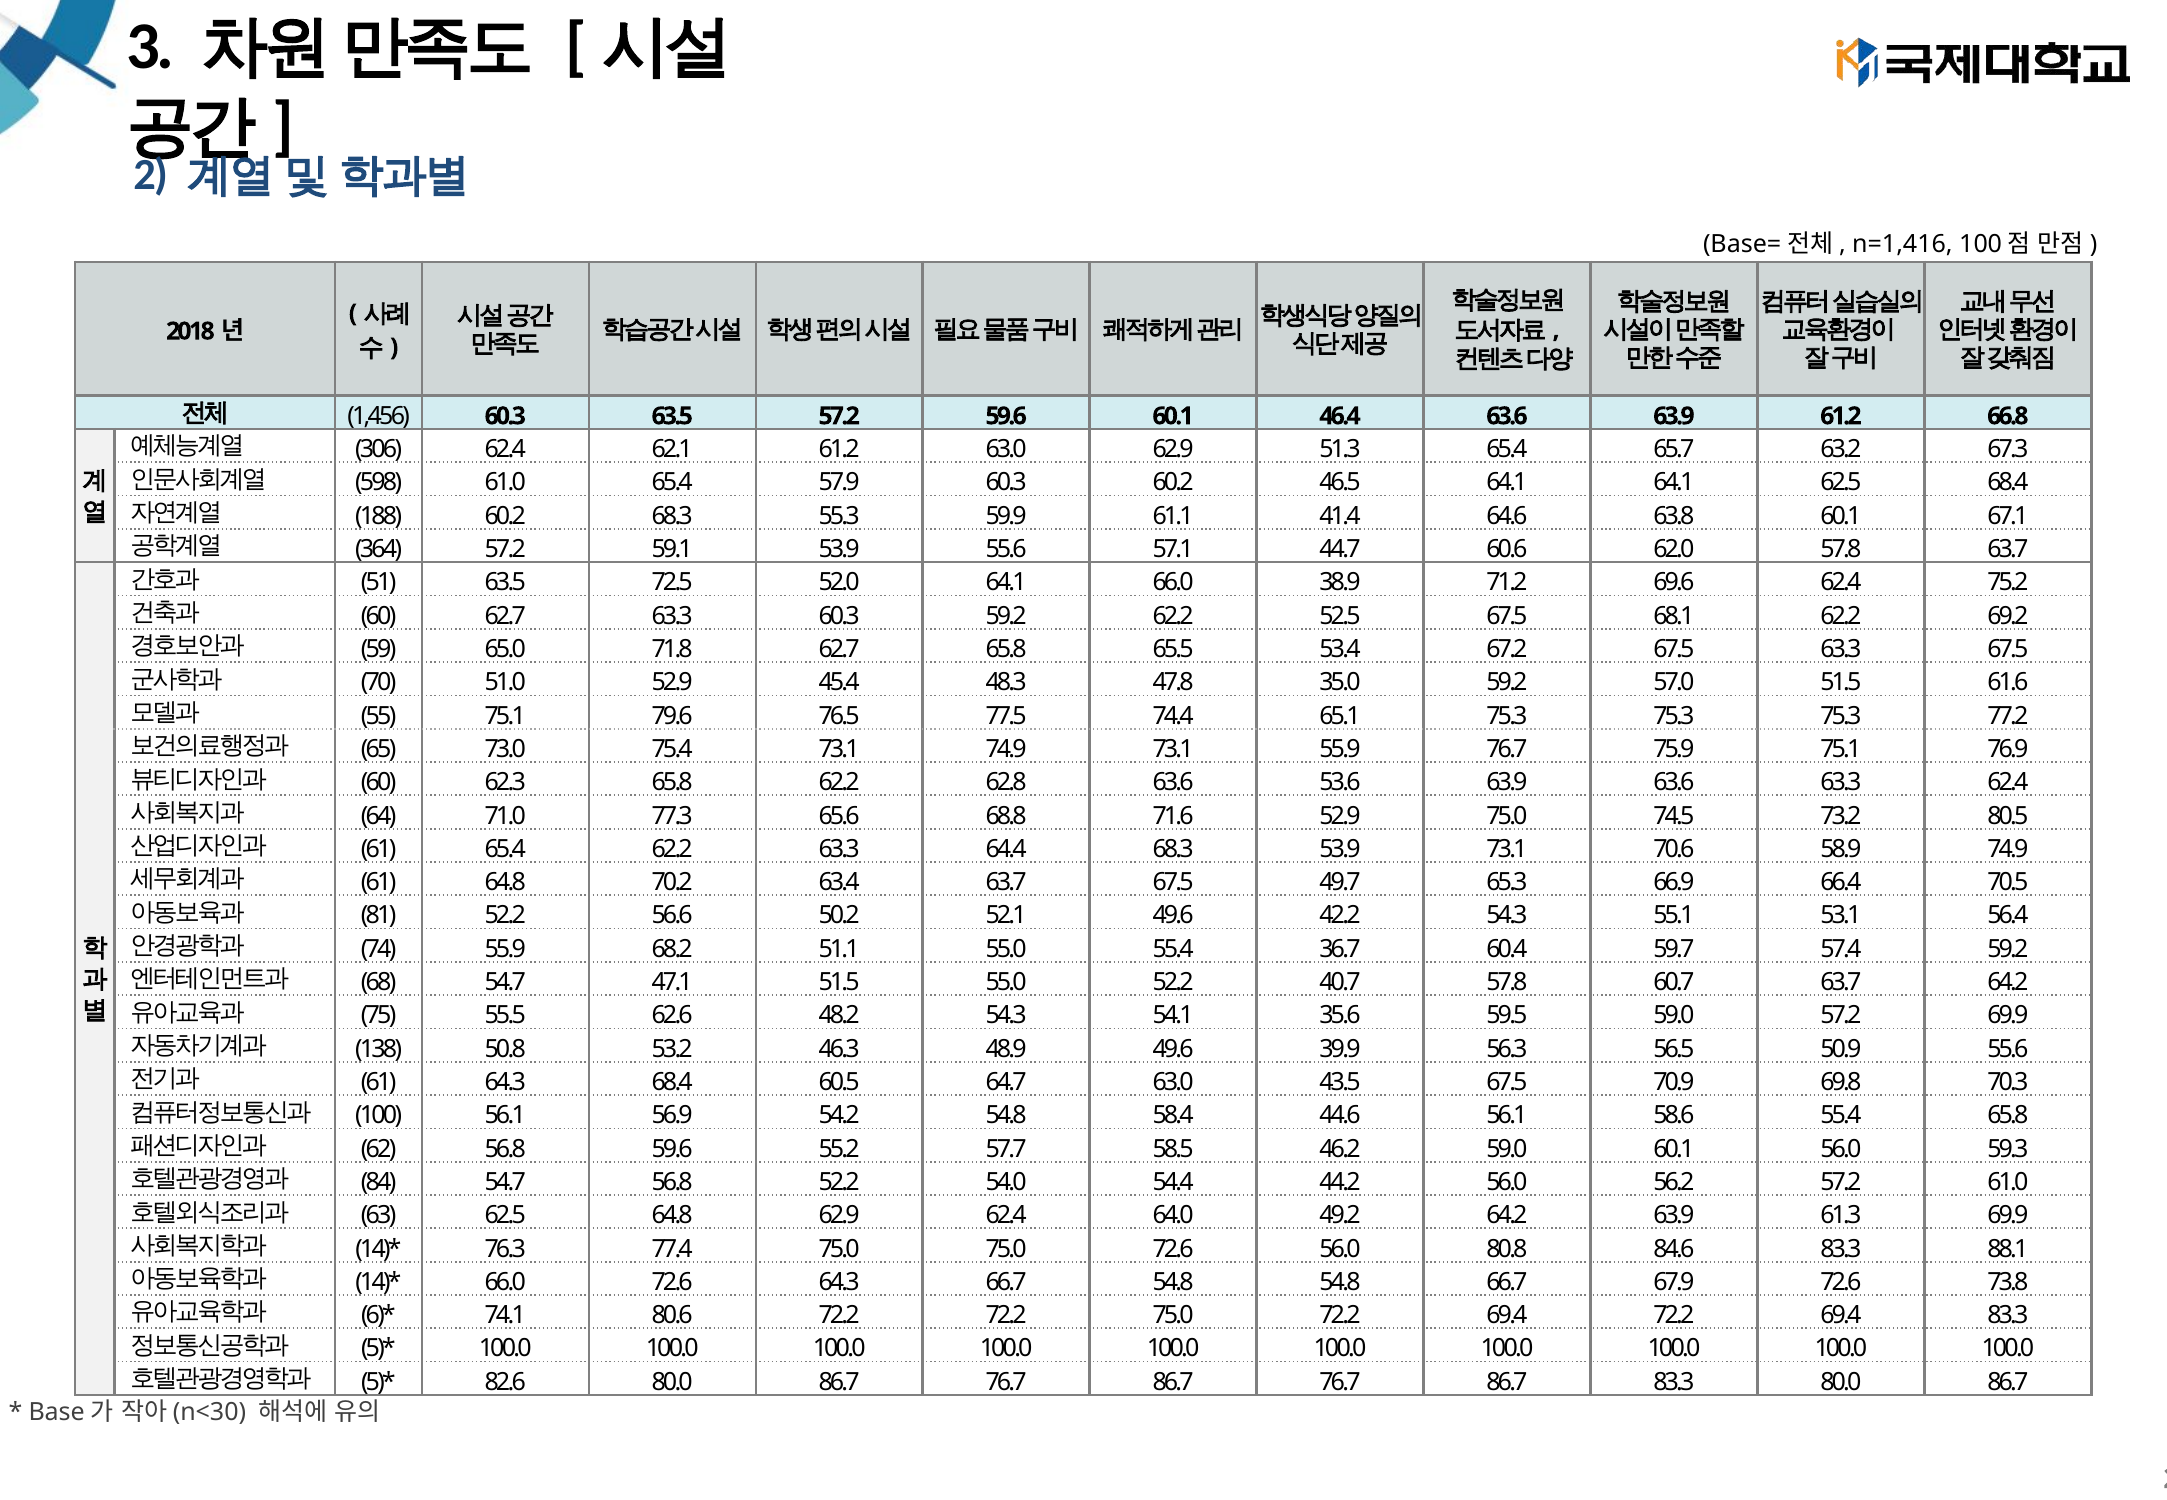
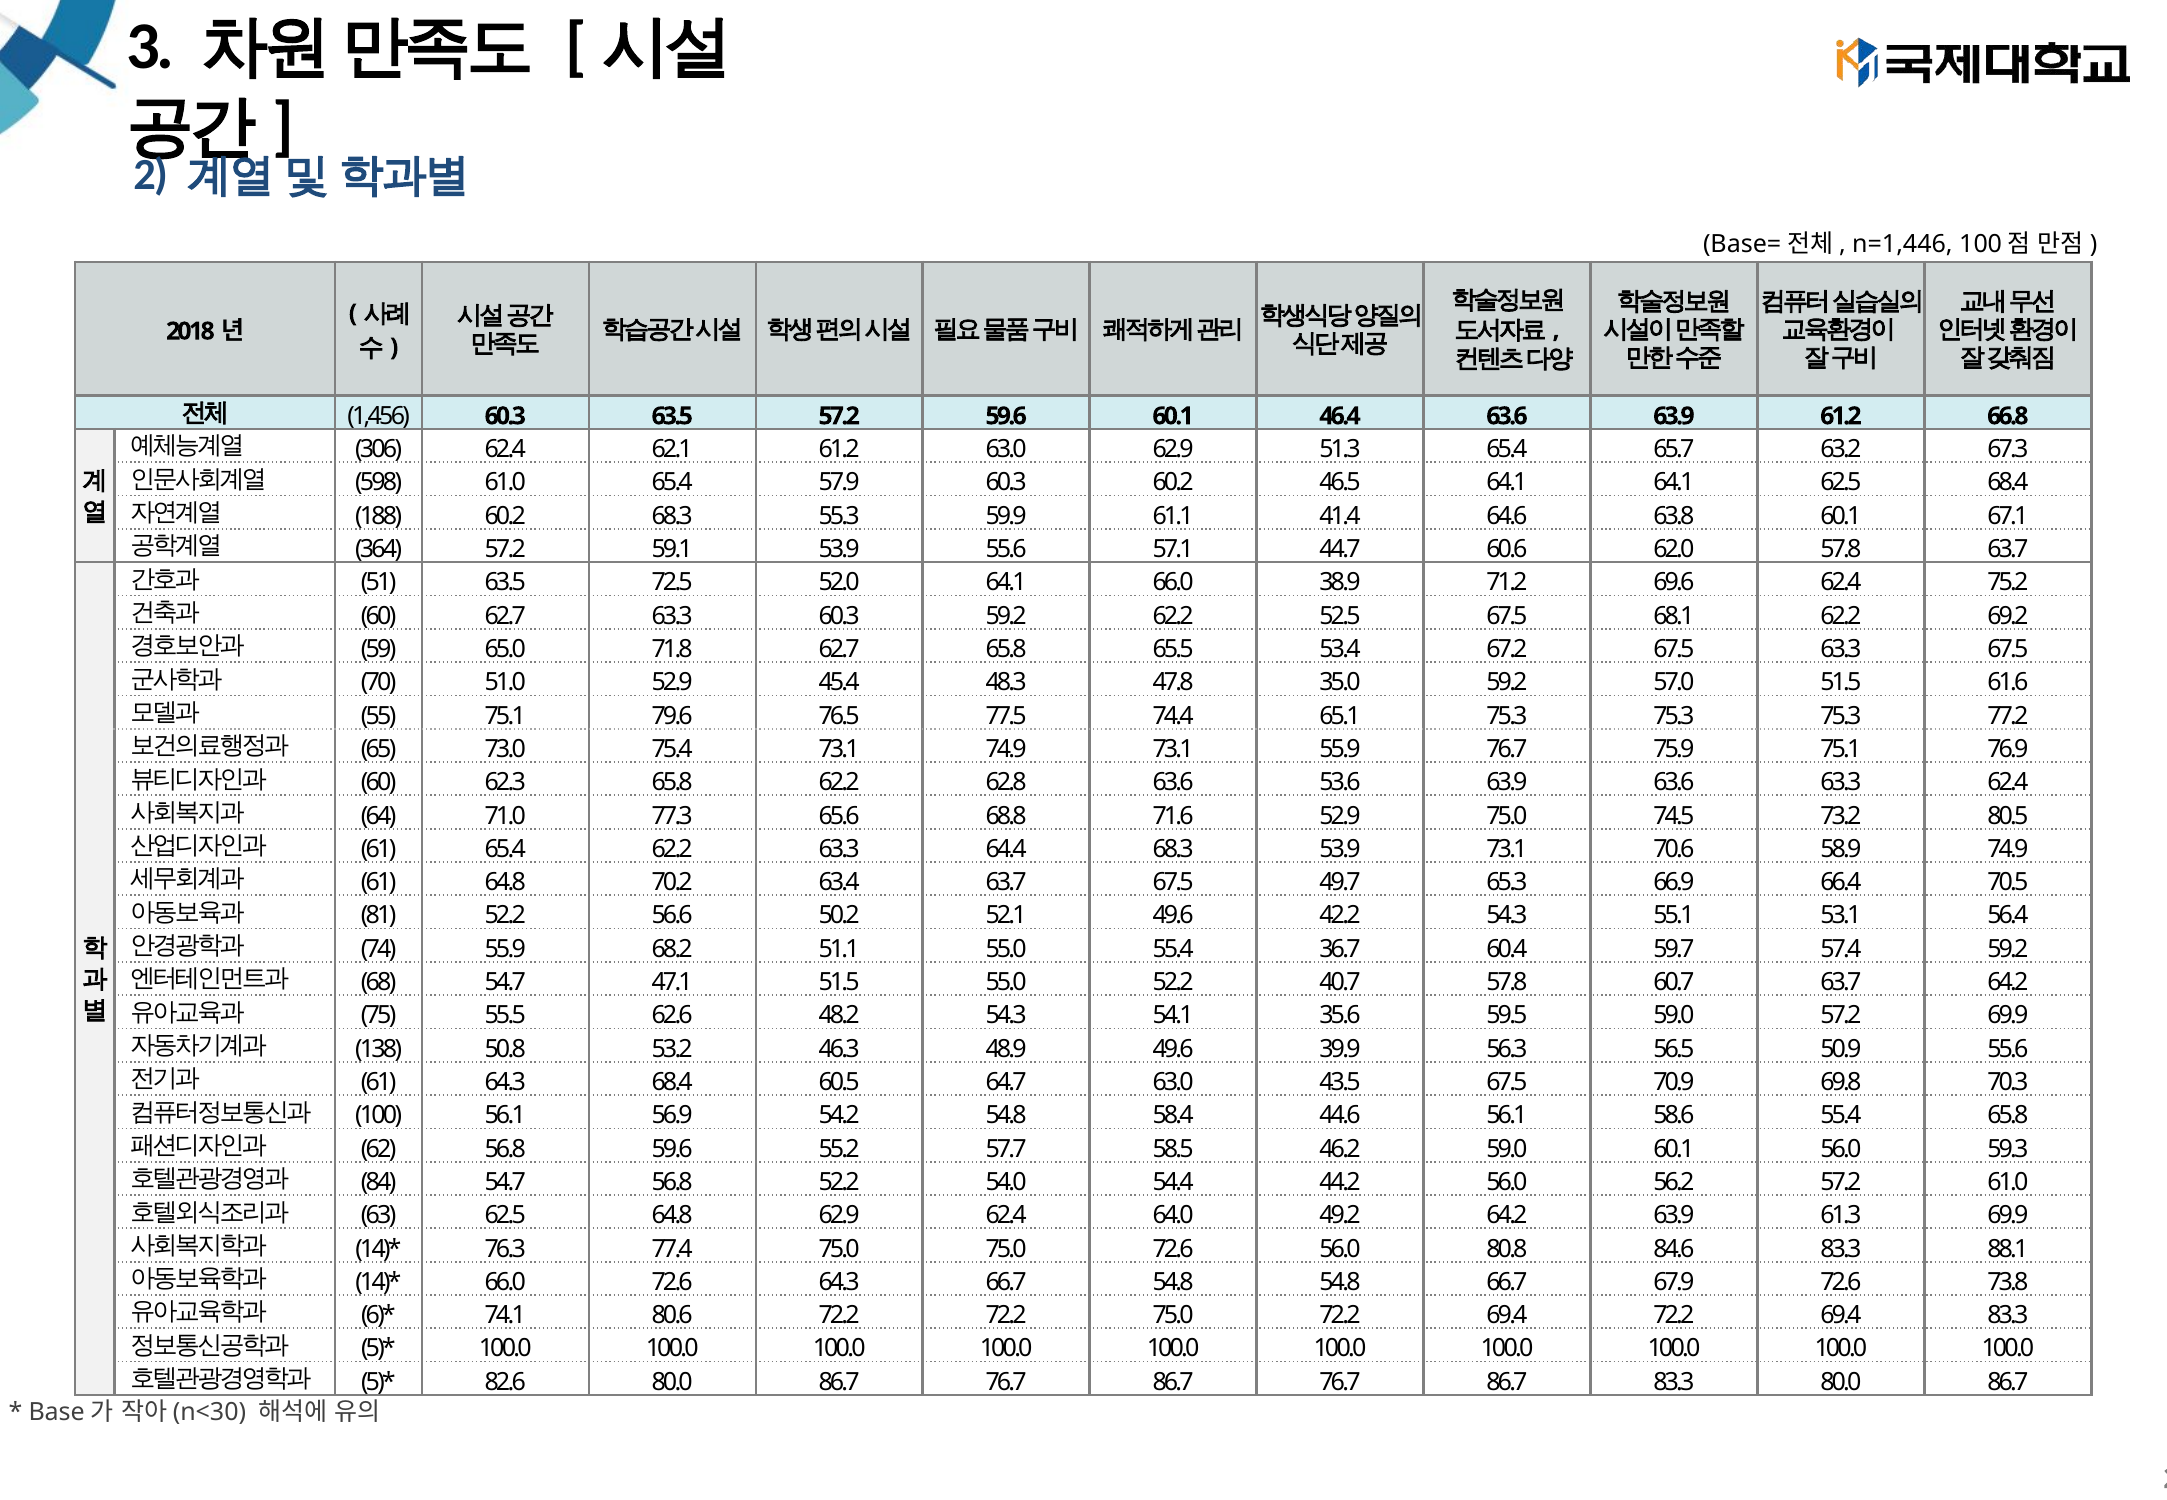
n=1,416: n=1,416 -> n=1,446 (1902, 244)
